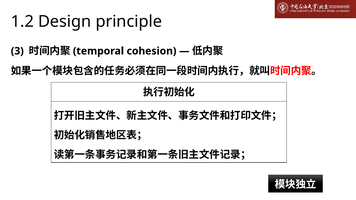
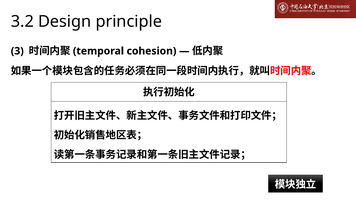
1.2: 1.2 -> 3.2 (22, 22)
